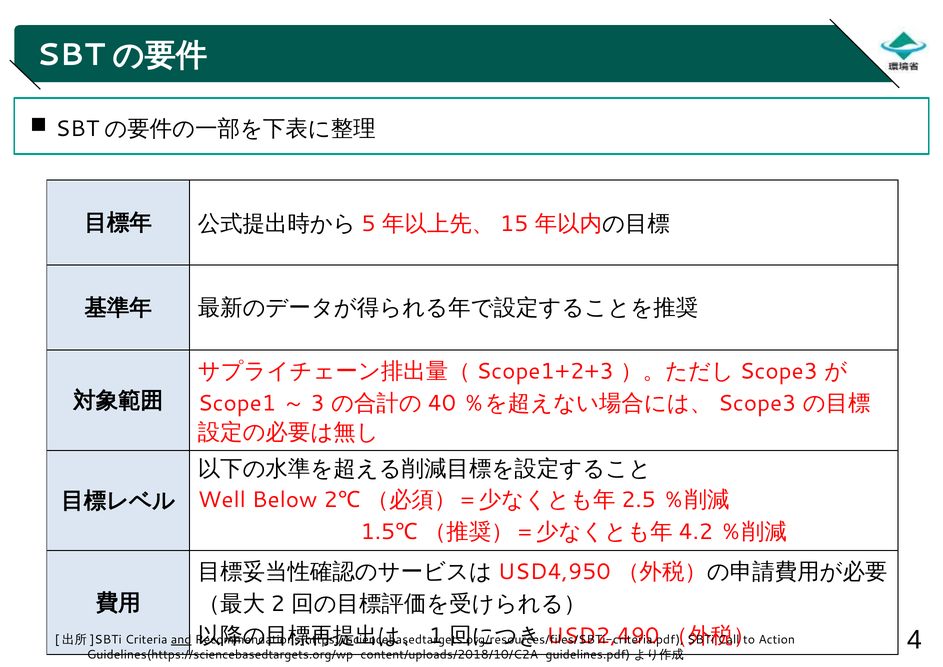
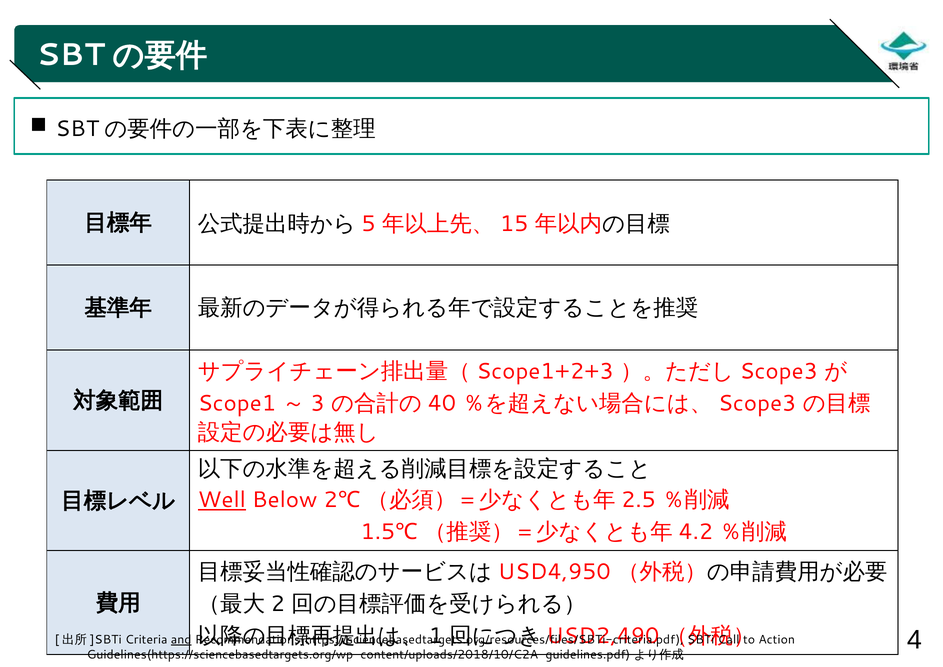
Well underline: none -> present (222, 500)
